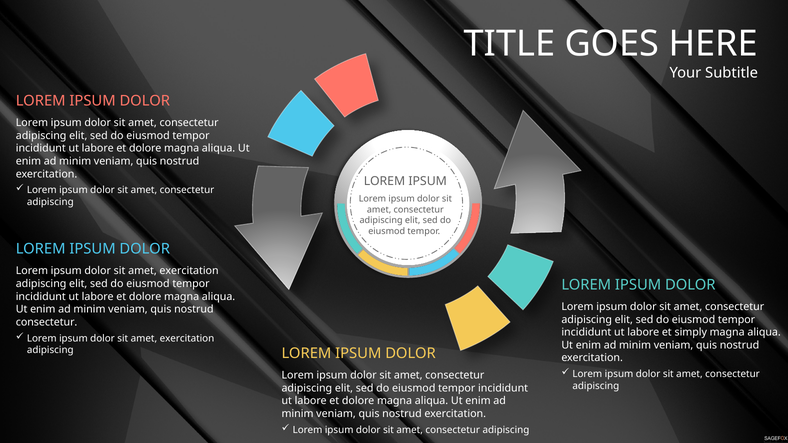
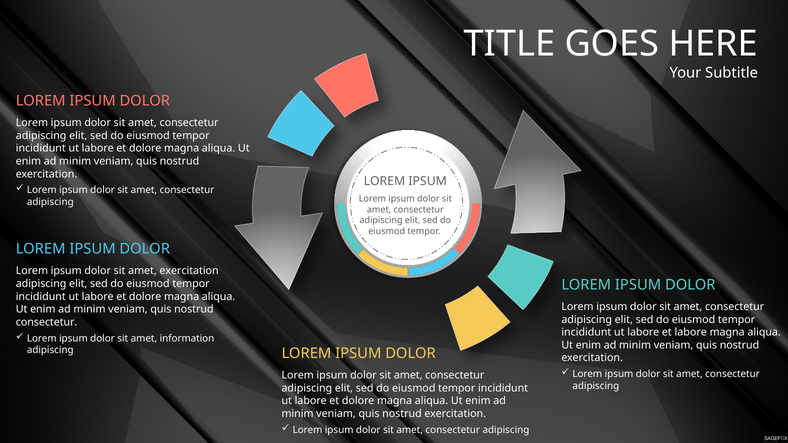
et simply: simply -> labore (691, 333)
exercitation: exercitation -> information (187, 339)
